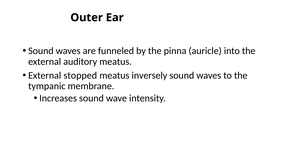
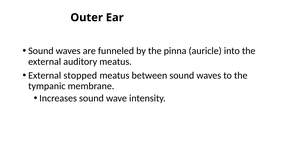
inversely: inversely -> between (149, 75)
